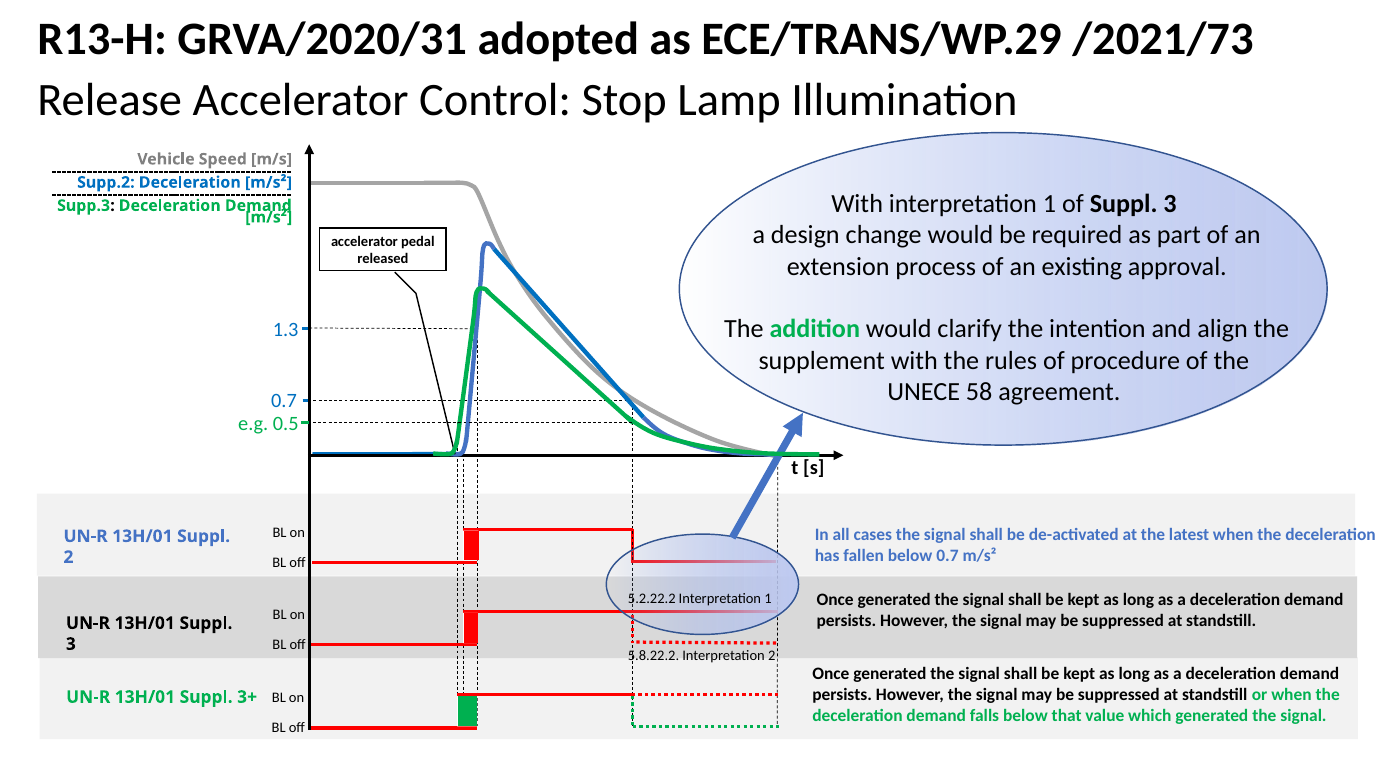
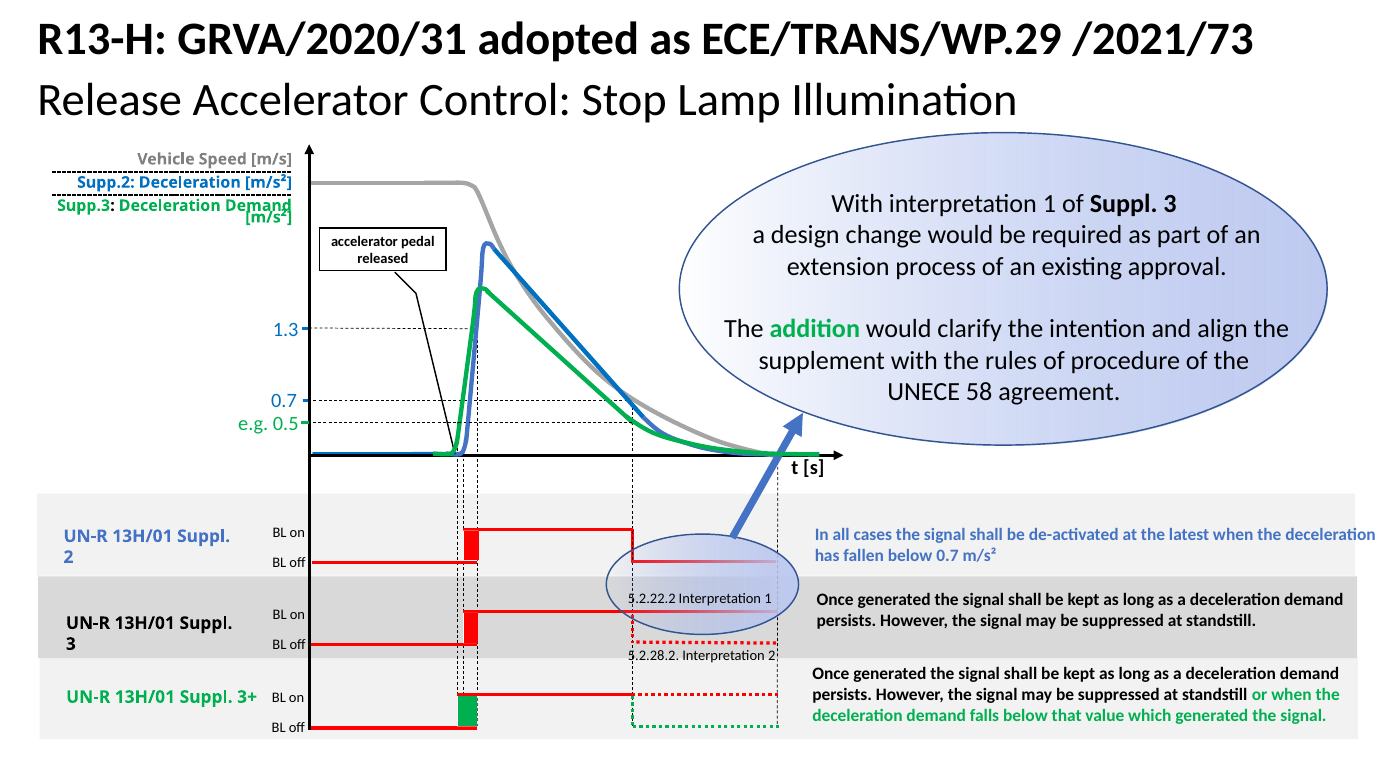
5.8.22.2: 5.8.22.2 -> 5.2.28.2 (654, 656)
